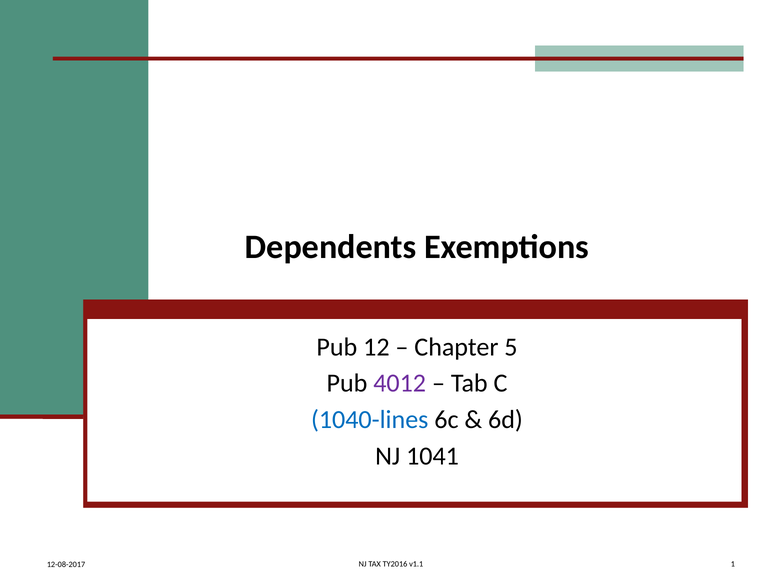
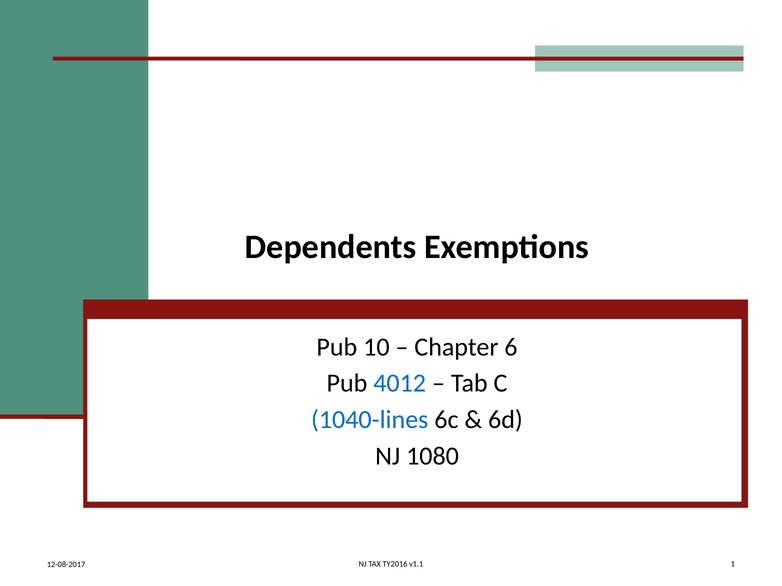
12: 12 -> 10 (376, 347)
5: 5 -> 6 (511, 347)
4012 colour: purple -> blue (400, 384)
1041: 1041 -> 1080 (433, 457)
